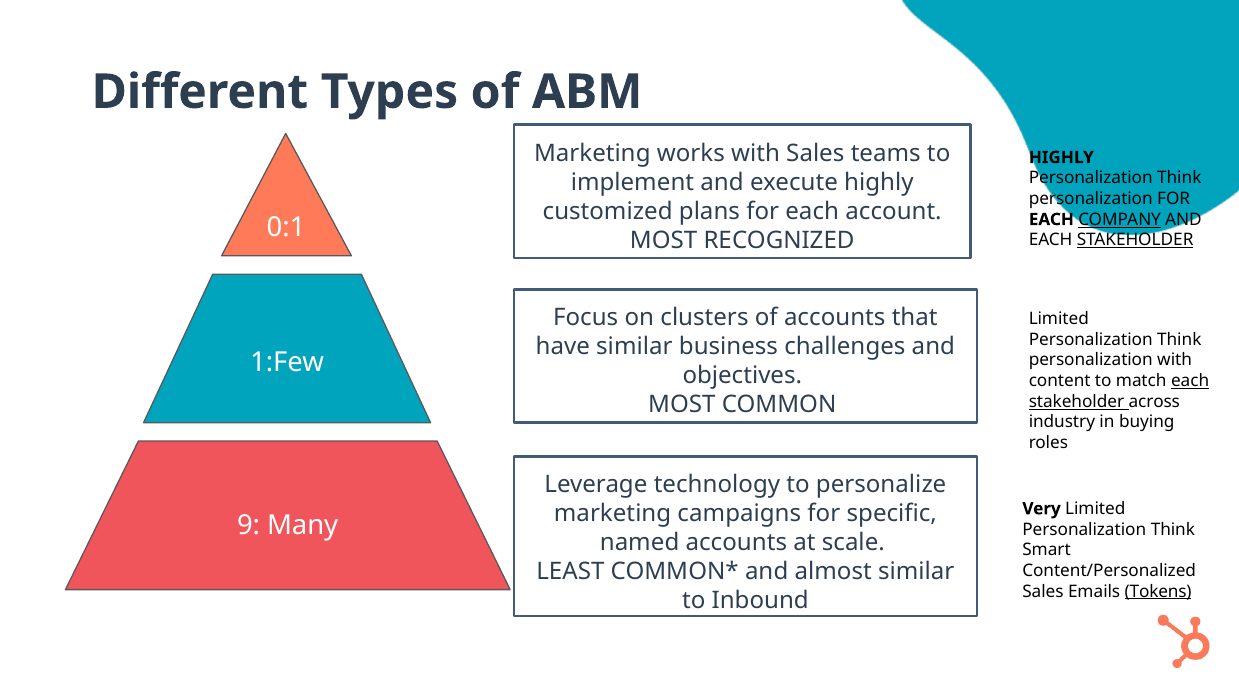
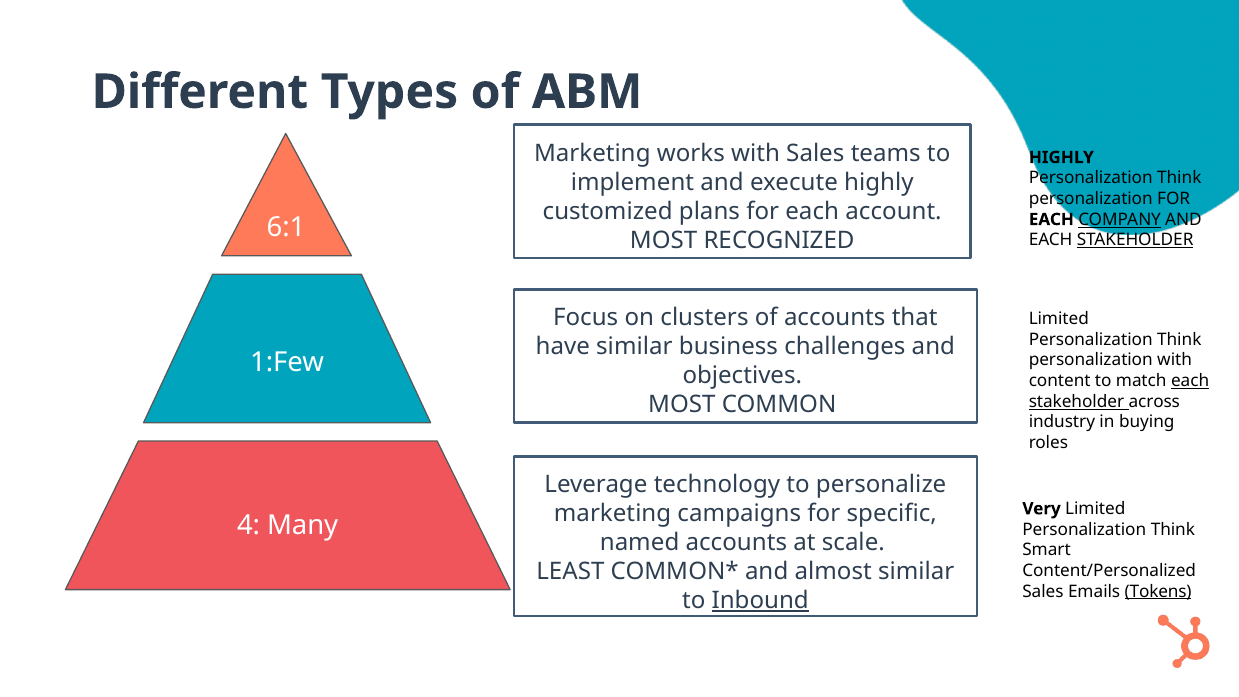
0:1: 0:1 -> 6:1 (286, 227)
9: 9 -> 4 (249, 525)
Inbound underline: none -> present (760, 601)
